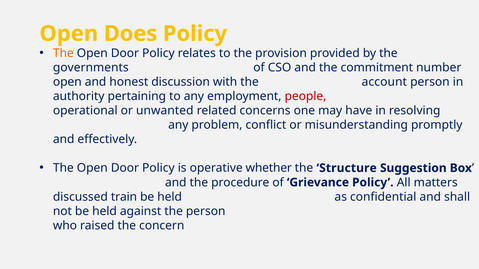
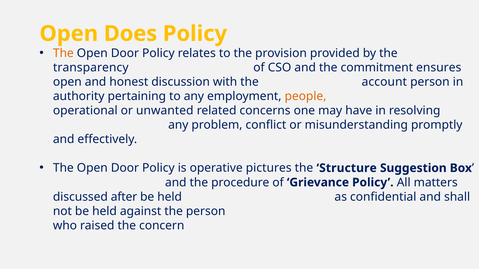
governments: governments -> transparency (91, 68)
number: number -> ensures (439, 68)
people colour: red -> orange (306, 96)
whether: whether -> pictures (269, 168)
train: train -> after (124, 197)
